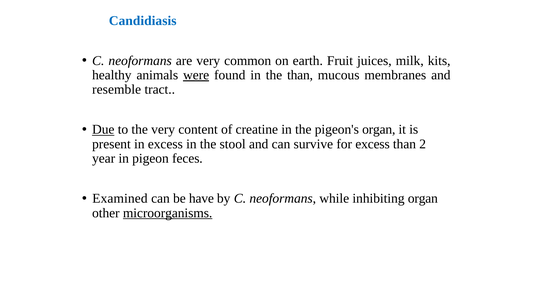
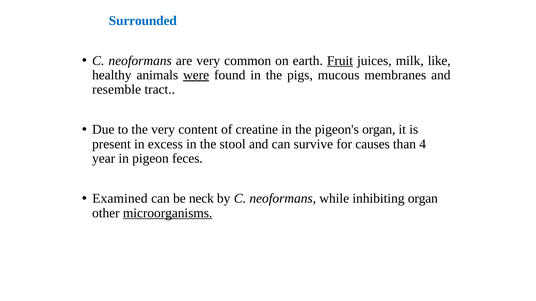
Candidiasis: Candidiasis -> Surrounded (143, 21)
Fruit underline: none -> present (340, 61)
kits: kits -> like (439, 61)
the than: than -> pigs (300, 75)
Due underline: present -> none (103, 130)
for excess: excess -> causes (373, 144)
2: 2 -> 4 (423, 144)
have: have -> neck (201, 199)
